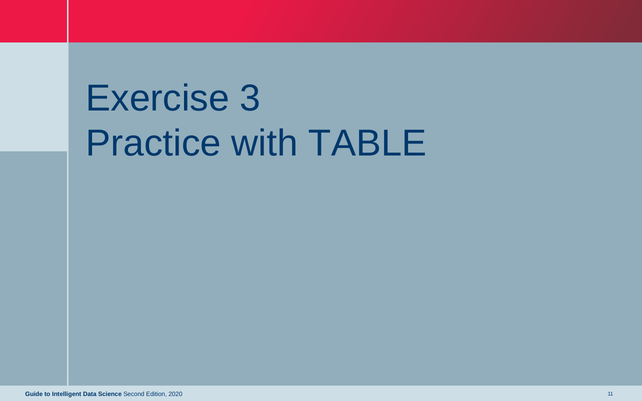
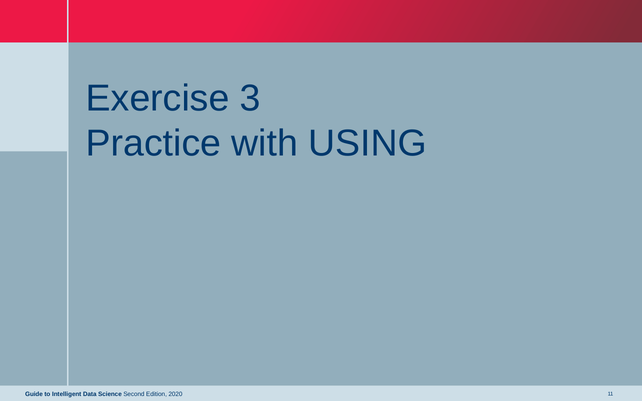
TABLE: TABLE -> USING (368, 143)
